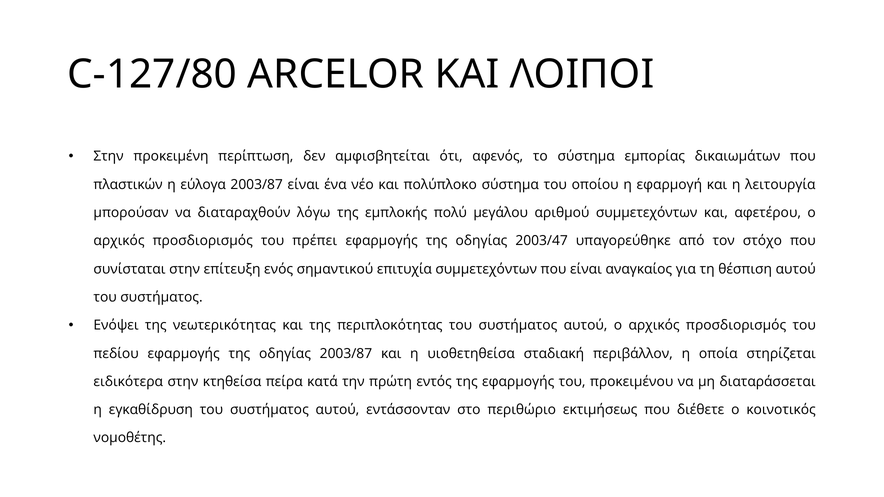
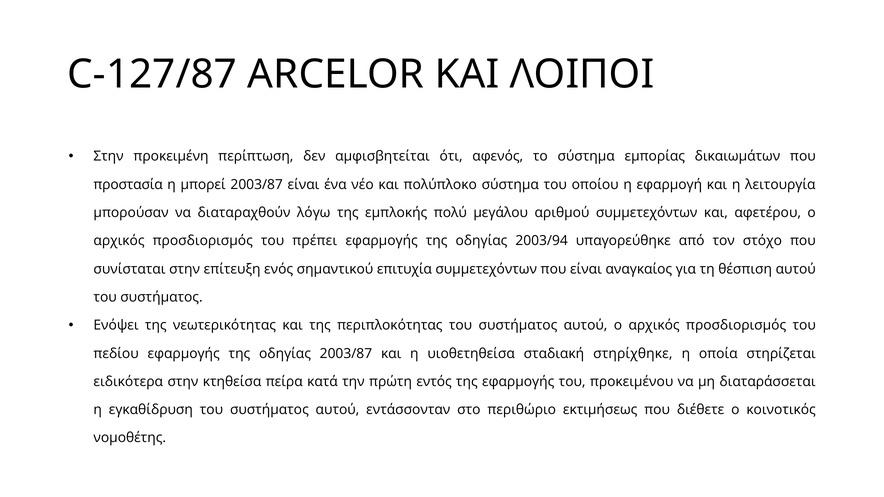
C-127/80: C-127/80 -> C-127/87 (152, 74)
πλαστικών: πλαστικών -> προστασία (128, 185)
εύλογα: εύλογα -> μπορεί (203, 185)
2003/47: 2003/47 -> 2003/94 (542, 241)
περιβάλλον: περιβάλλον -> στηρίχθηκε (633, 354)
